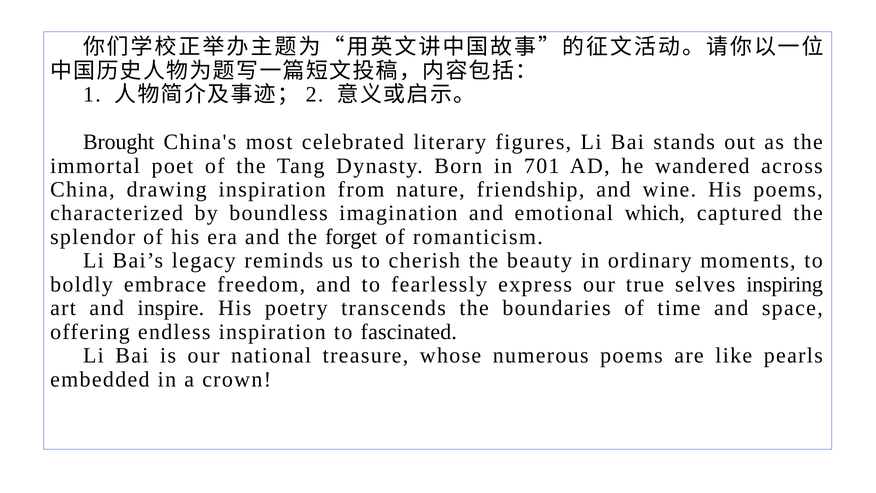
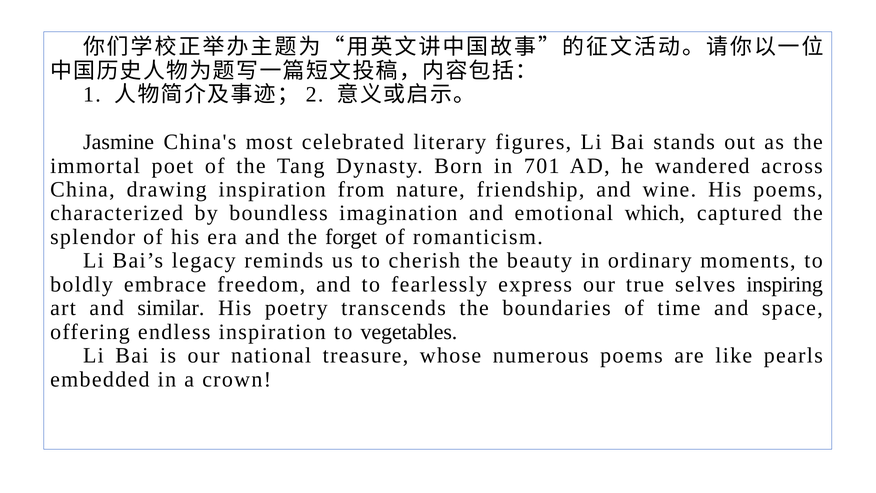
Brought: Brought -> Jasmine (119, 142)
inspire: inspire -> similar (171, 308)
fascinated: fascinated -> vegetables (409, 332)
